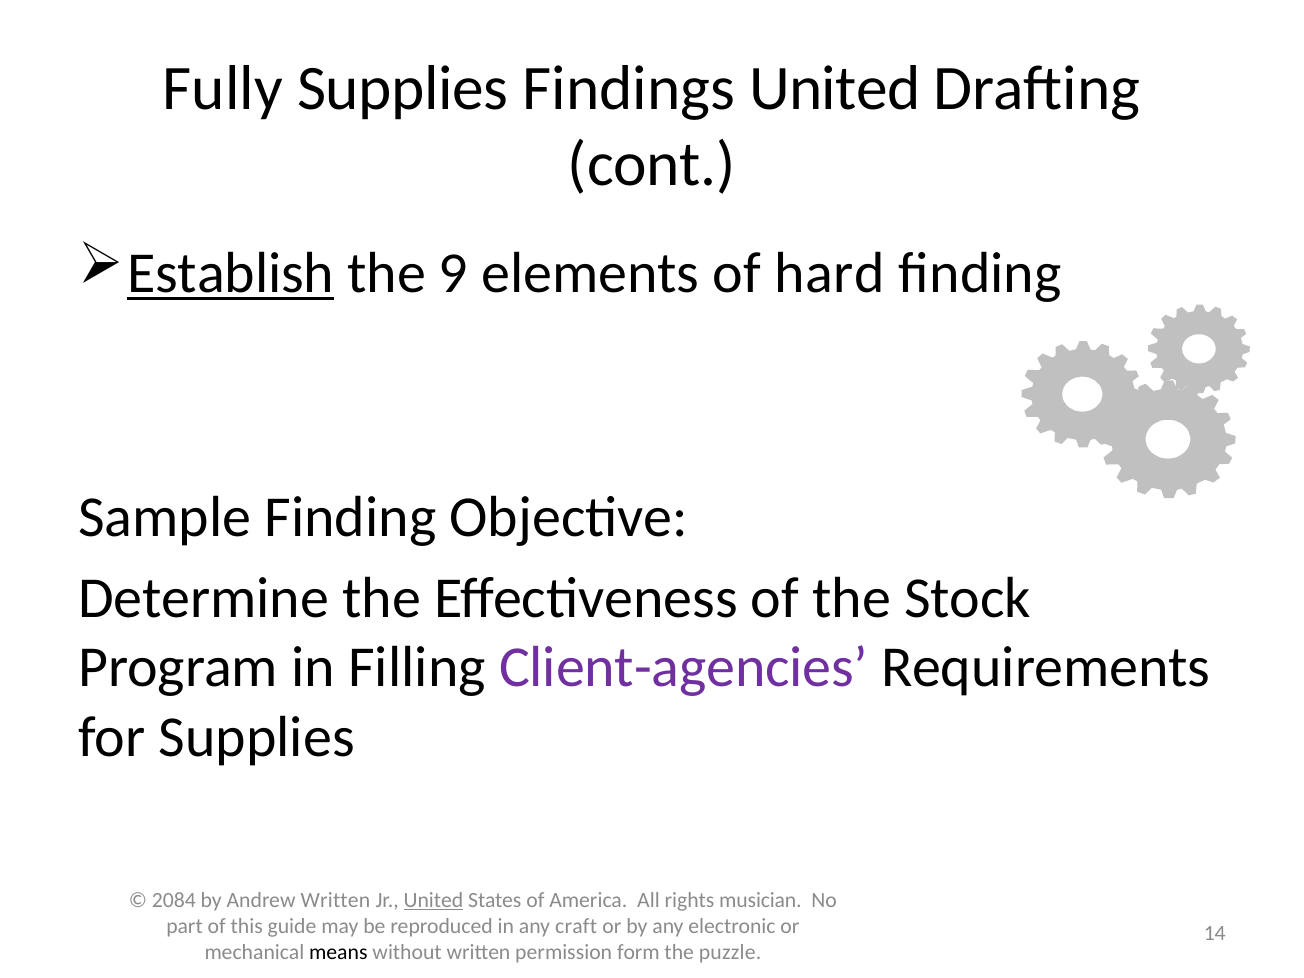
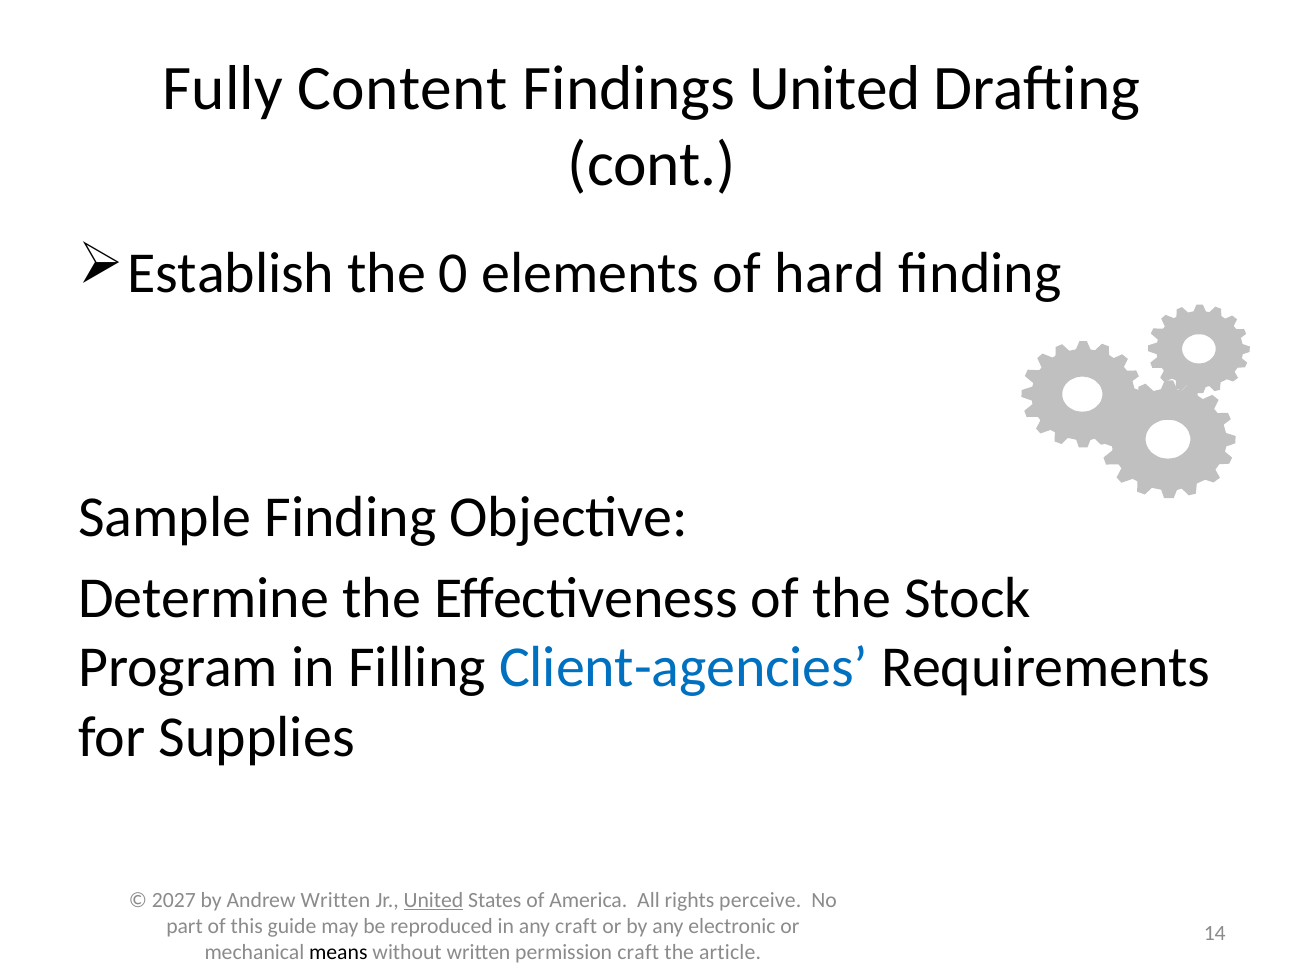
Fully Supplies: Supplies -> Content (402, 88)
Establish underline: present -> none (231, 274)
9: 9 -> 0 (454, 274)
Client-agencies colour: purple -> blue (684, 668)
2084: 2084 -> 2027 (174, 900)
musician: musician -> perceive (760, 900)
permission form: form -> craft (638, 952)
puzzle: puzzle -> article (730, 952)
